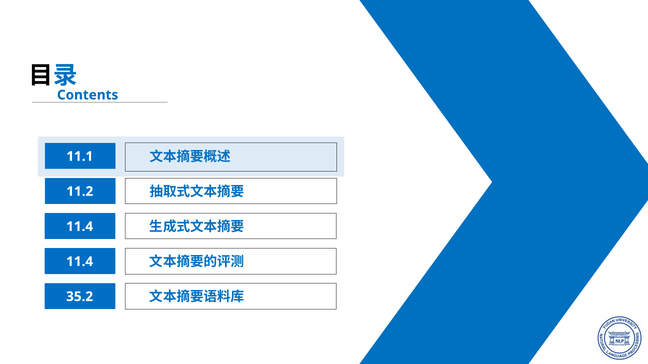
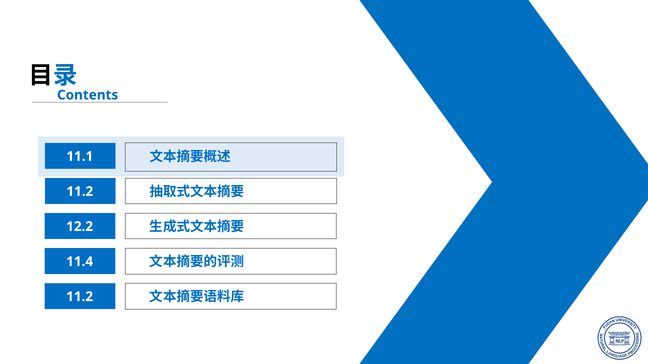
11.4: 11.4 -> 12.2 (80, 227)
35.2: 35.2 -> 11.2 (80, 297)
